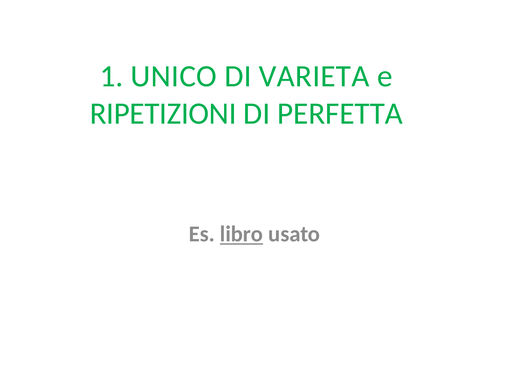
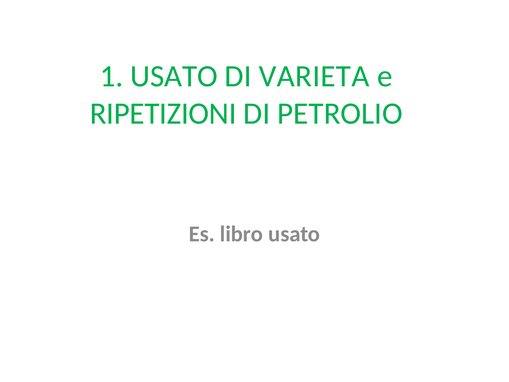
1 UNICO: UNICO -> USATO (174, 76)
PERFETTA: PERFETTA -> PETROLIO (340, 113)
libro underline: present -> none (242, 234)
